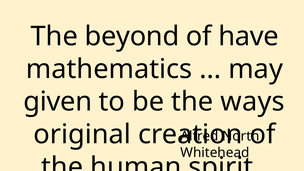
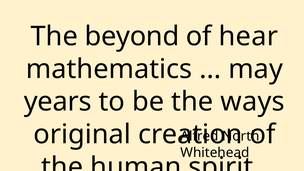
have: have -> hear (248, 36)
given: given -> years (58, 102)
